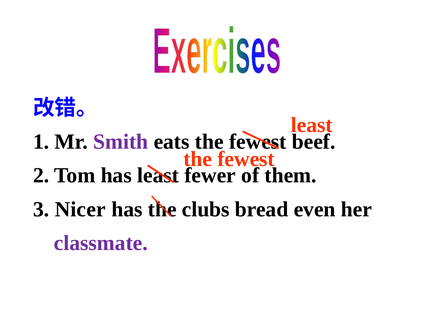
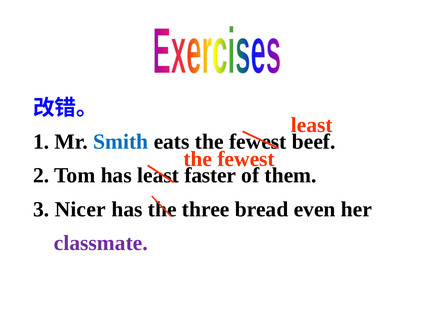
Smith colour: purple -> blue (121, 142)
fewer: fewer -> faster (210, 175)
clubs: clubs -> three (206, 209)
